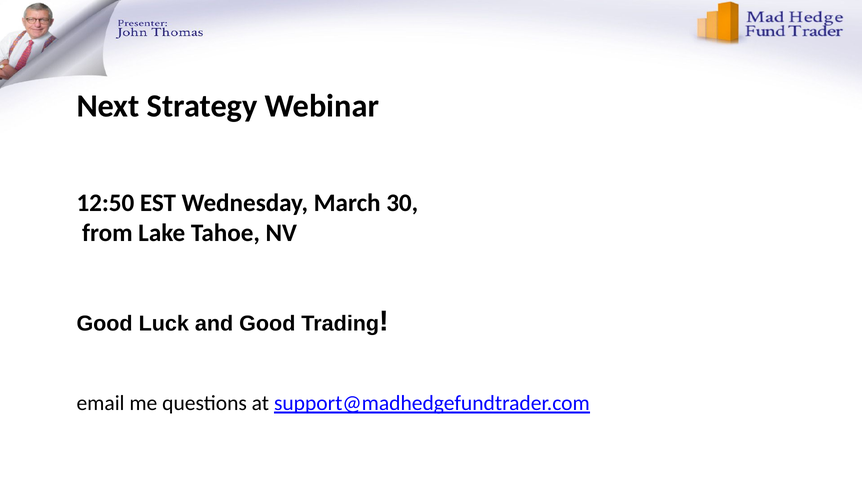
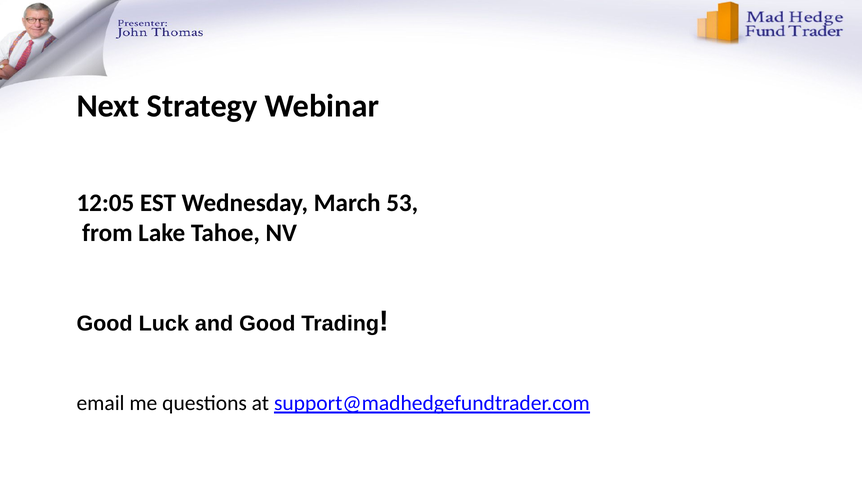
12:50: 12:50 -> 12:05 (105, 203)
30: 30 -> 53 (402, 203)
